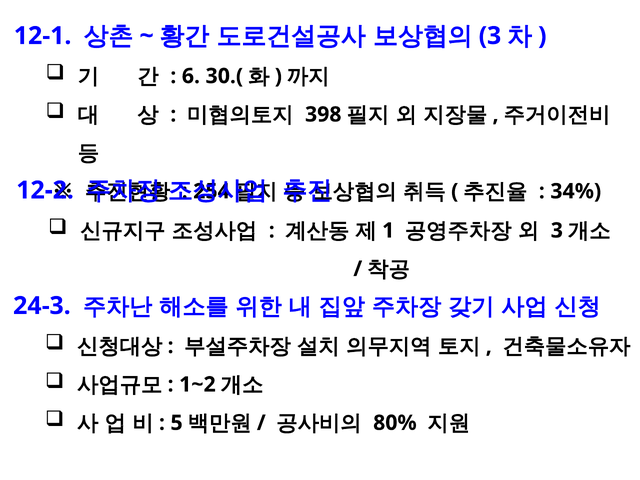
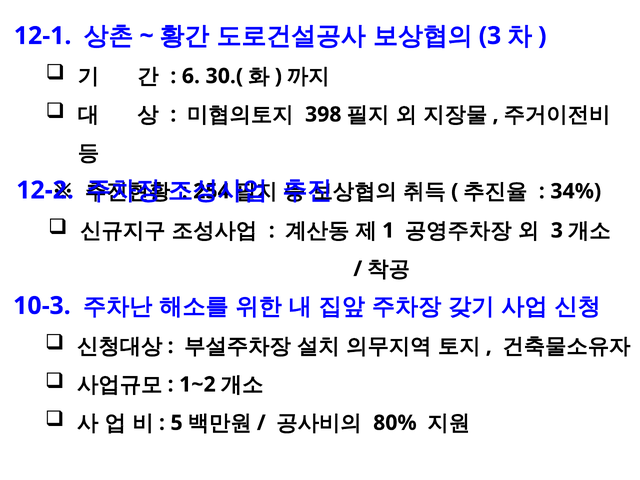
24-3: 24-3 -> 10-3 (42, 306)
